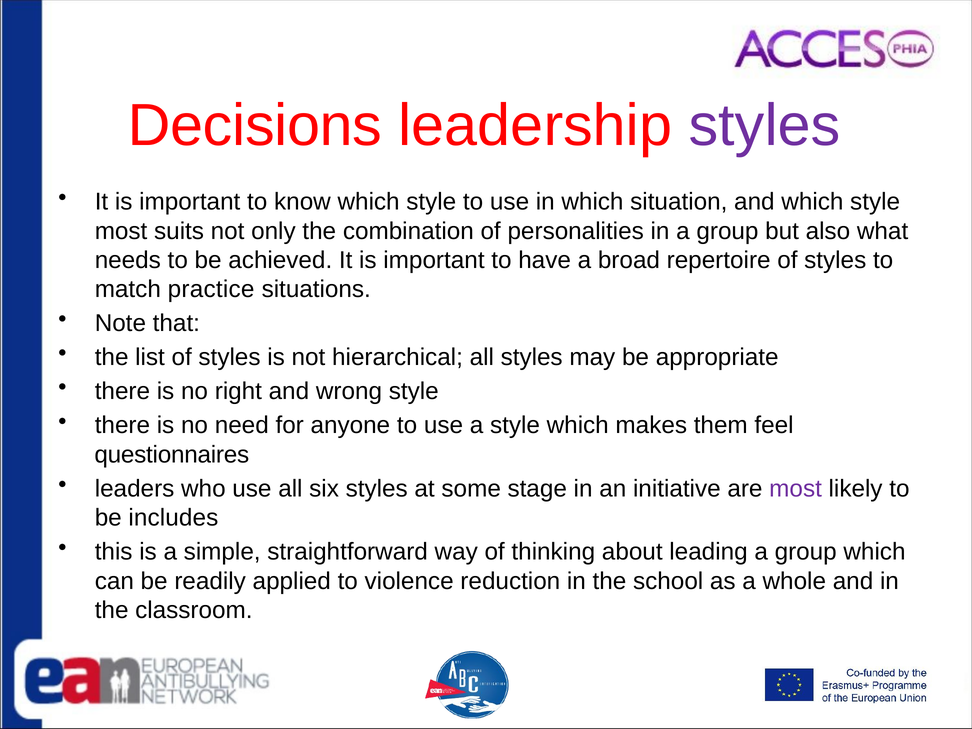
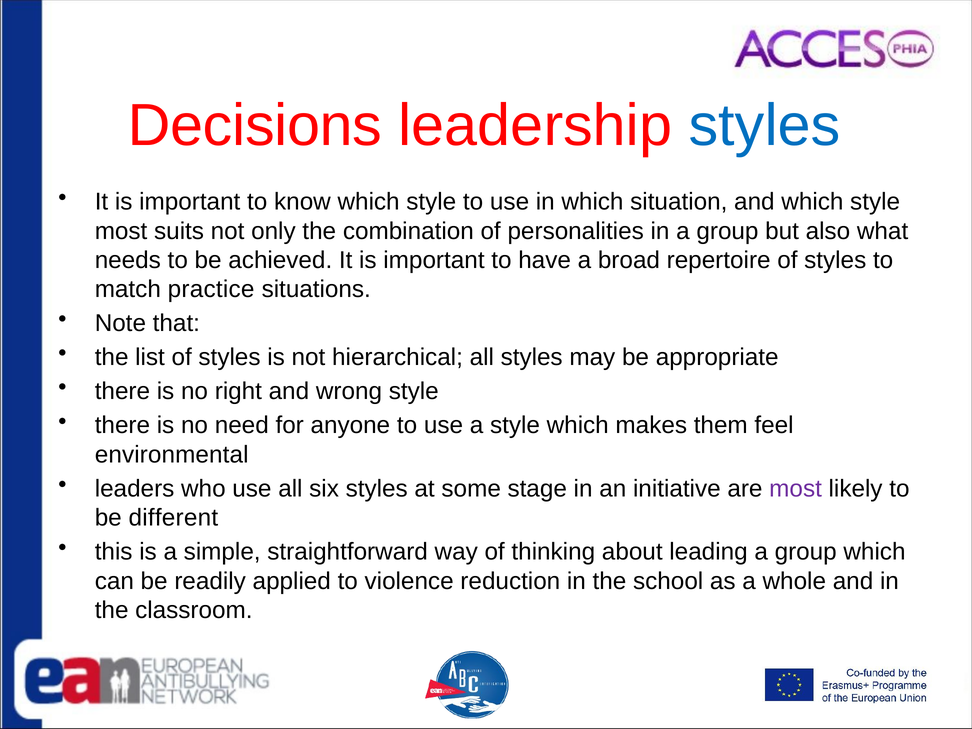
styles colour: purple -> blue (765, 125)
questionnaires: questionnaires -> environmental (172, 455)
includes: includes -> different (173, 518)
